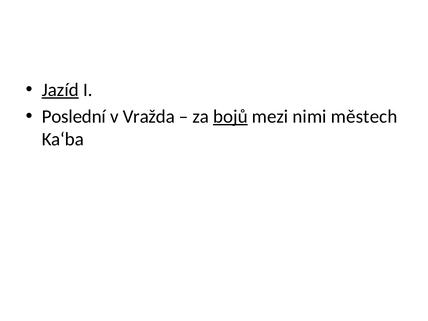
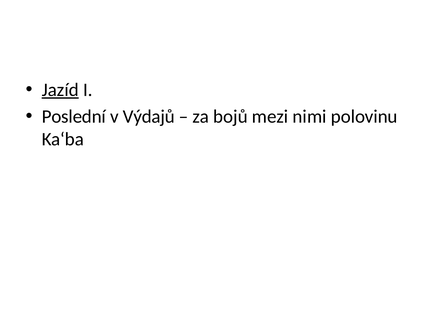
Vražda: Vražda -> Výdajů (149, 116)
bojů underline: present -> none (230, 116)
městech: městech -> polovinu (364, 116)
